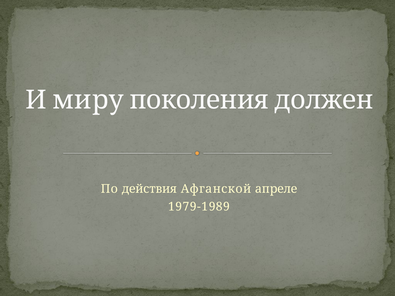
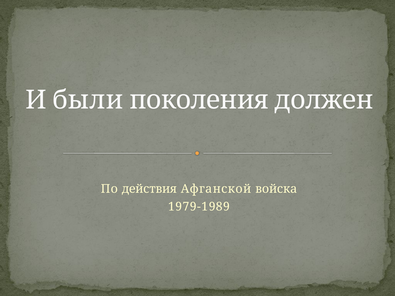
миру: миру -> были (88, 100)
апреле: апреле -> войска (276, 189)
